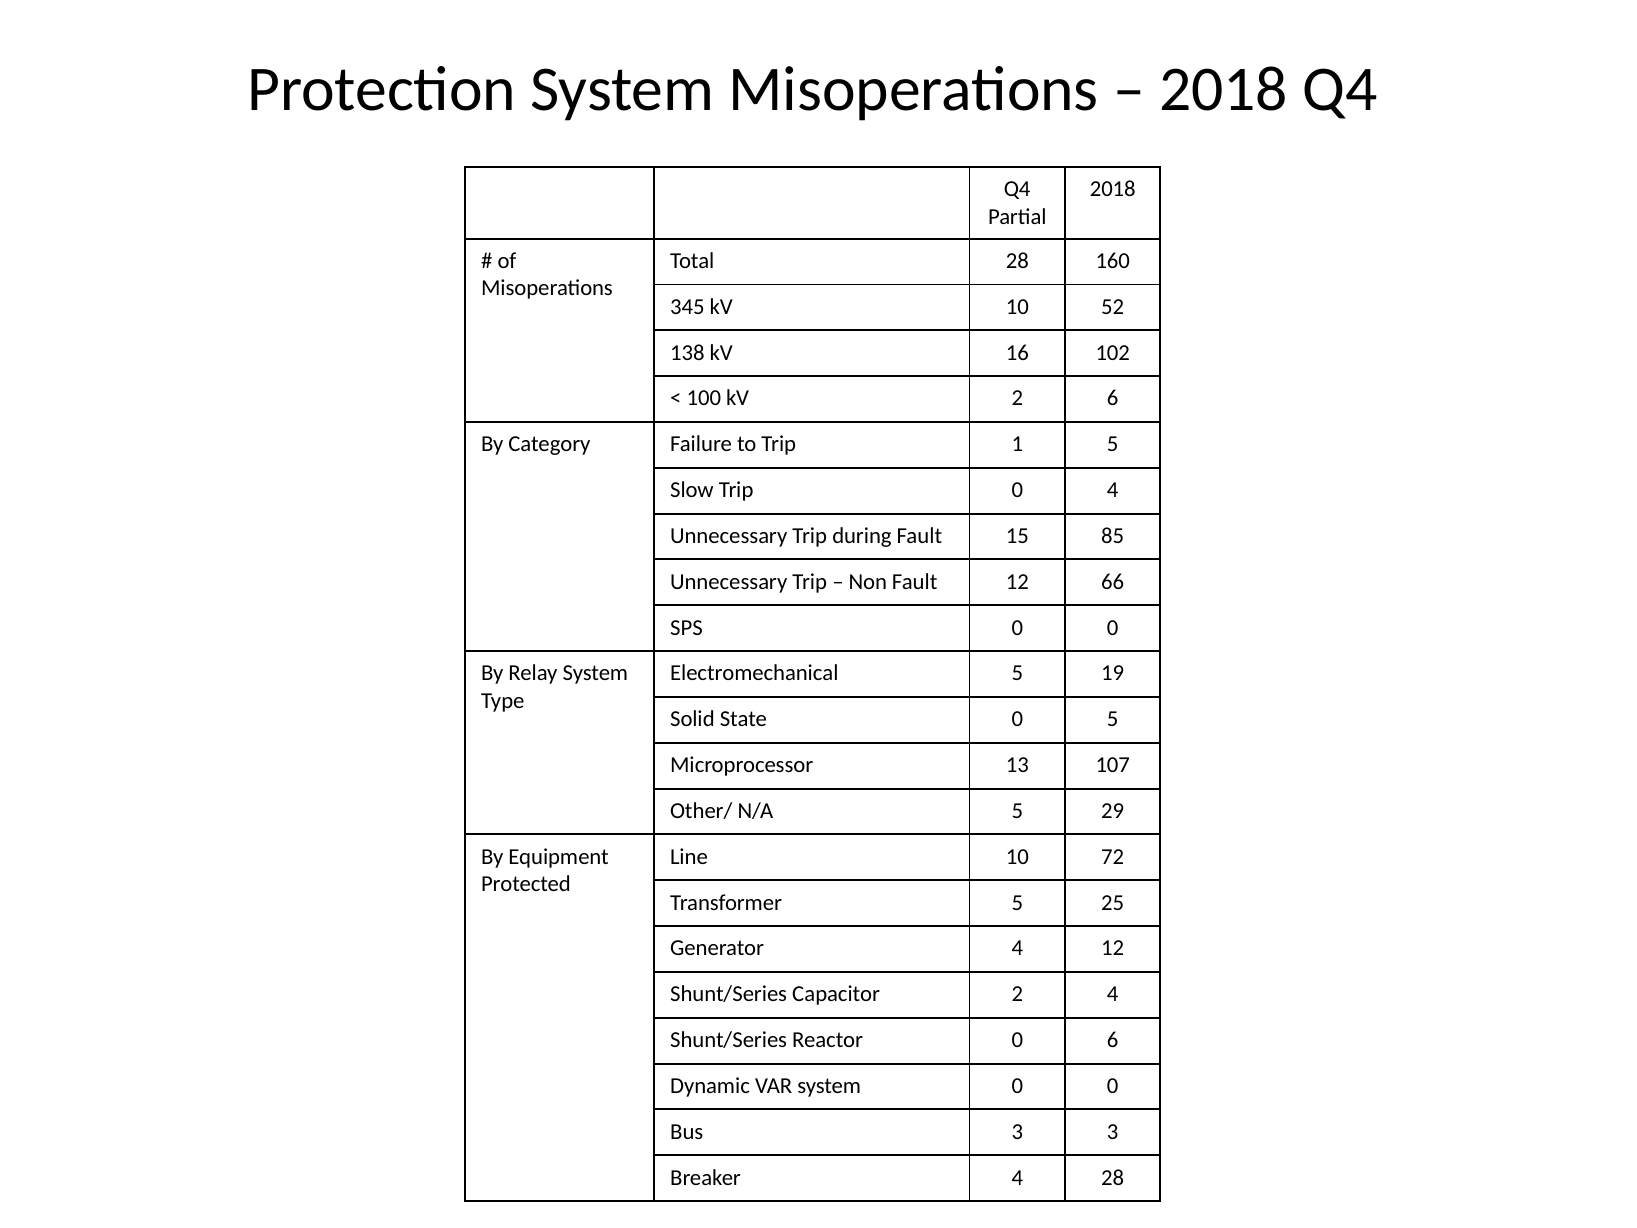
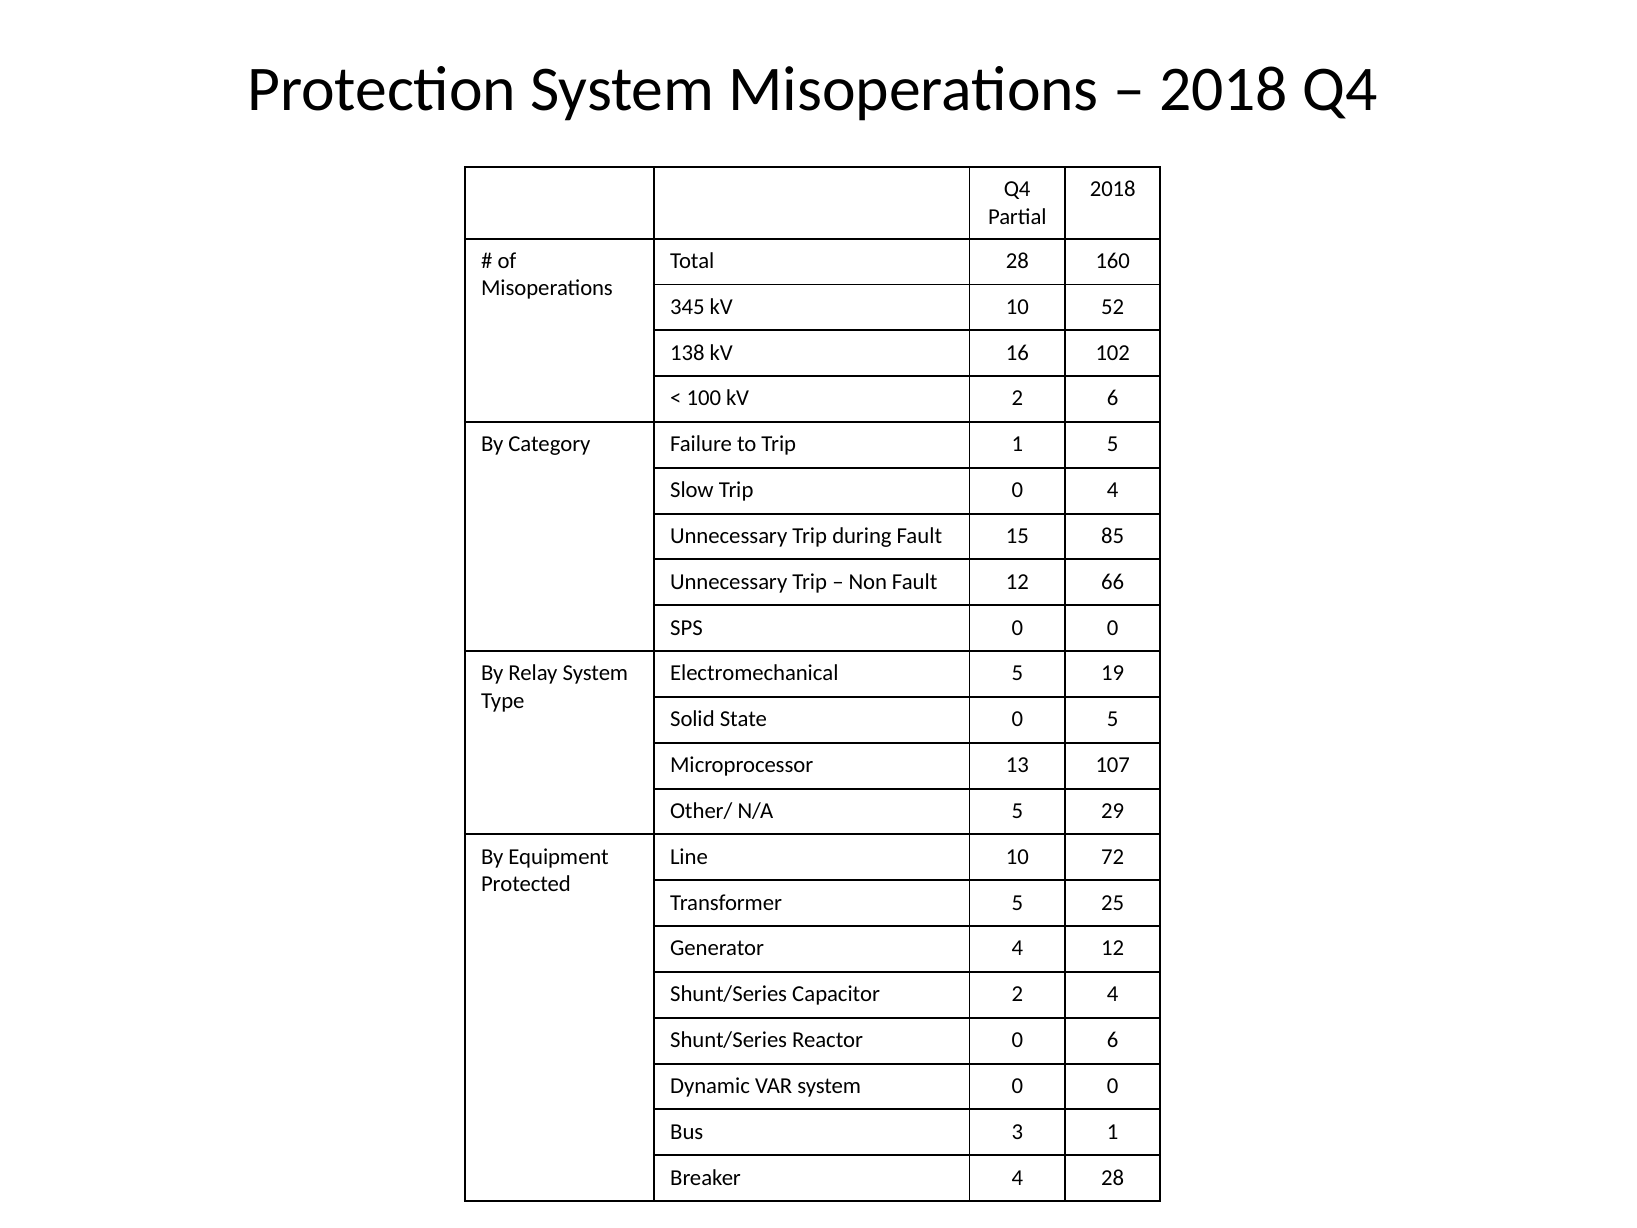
3 3: 3 -> 1 (1113, 1131)
